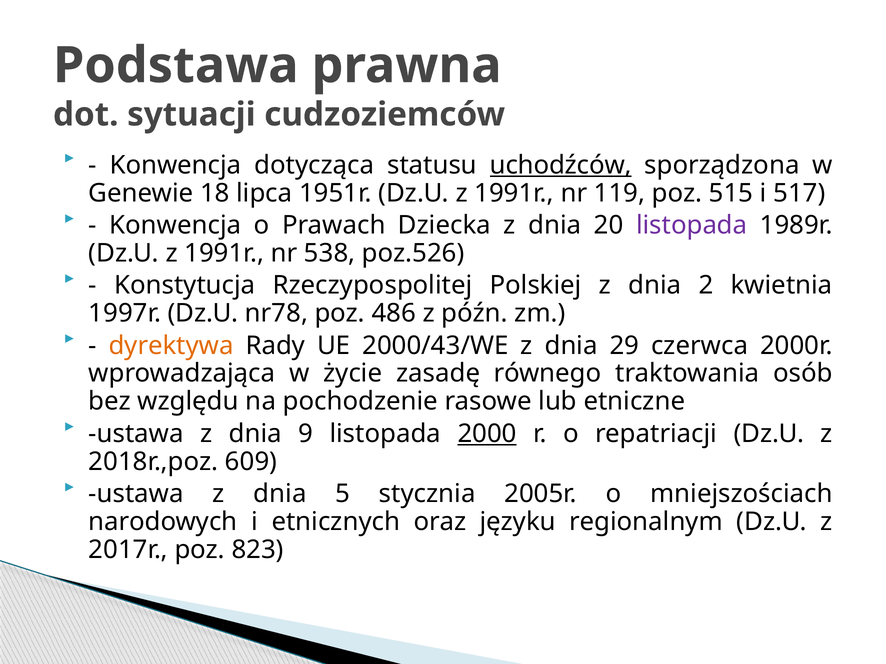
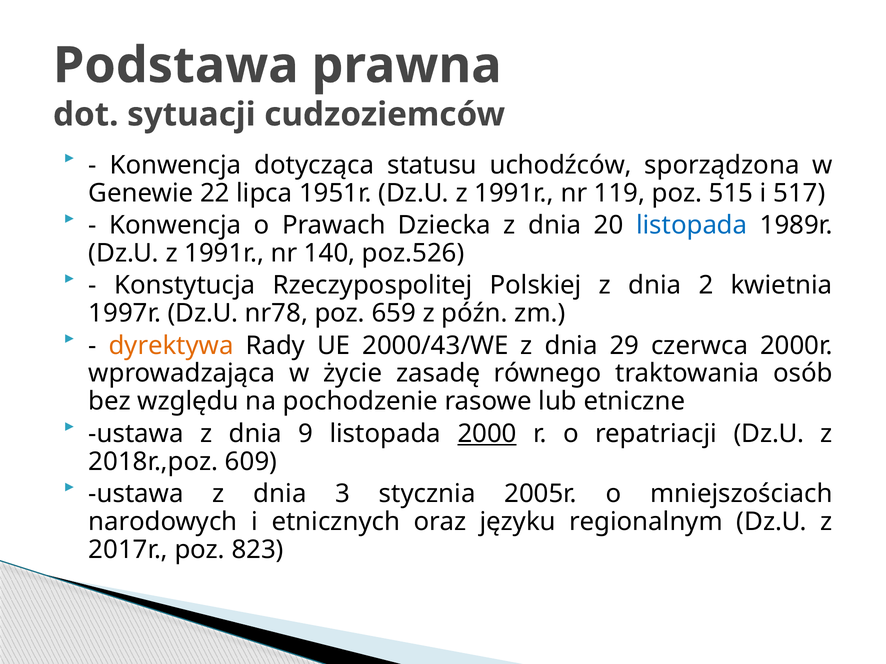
uchodźców underline: present -> none (561, 165)
18: 18 -> 22 (215, 193)
listopada colour: purple -> blue (692, 225)
538: 538 -> 140 (330, 253)
486: 486 -> 659 (394, 314)
5: 5 -> 3 (343, 494)
